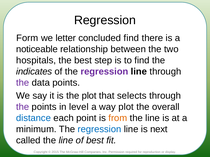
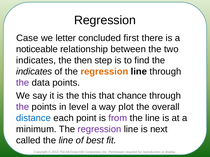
Form: Form -> Case (27, 38)
concluded find: find -> first (131, 38)
hospitals: hospitals -> indicates (36, 61)
the best: best -> then (83, 61)
regression colour: purple -> orange (104, 72)
the plot: plot -> this (89, 96)
selects: selects -> chance (132, 96)
from colour: orange -> purple (118, 118)
regression colour: blue -> purple (99, 130)
